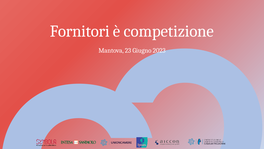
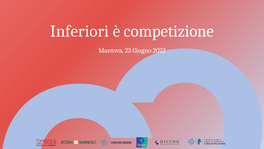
Fornitori: Fornitori -> Inferiori (80, 31)
